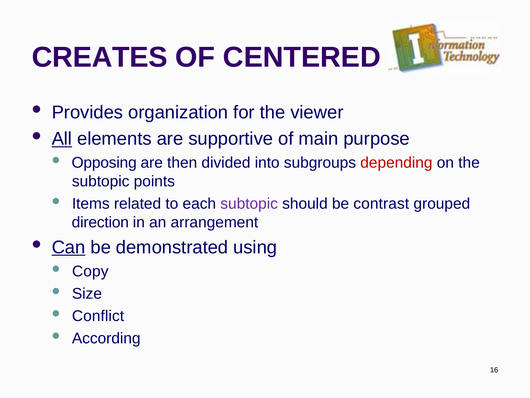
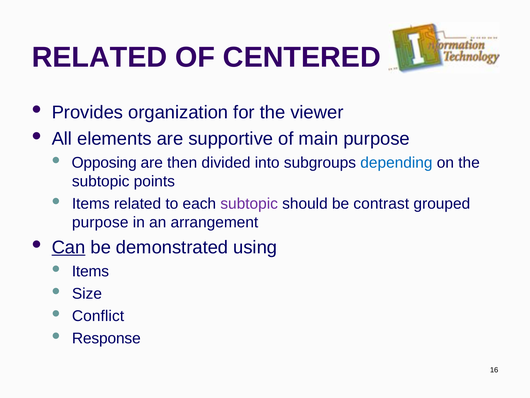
CREATES: CREATES -> RELATED (100, 57)
All underline: present -> none (62, 139)
depending colour: red -> blue (396, 163)
direction: direction -> purpose (100, 222)
Copy: Copy -> Items (90, 271)
According: According -> Response (106, 338)
